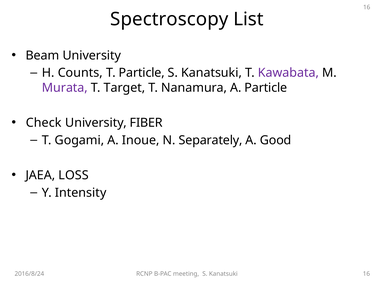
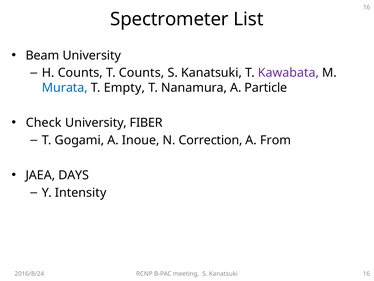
Spectroscopy: Spectroscopy -> Spectrometer (169, 19)
T Particle: Particle -> Counts (142, 73)
Murata colour: purple -> blue (65, 88)
Target: Target -> Empty (124, 88)
Separately: Separately -> Correction (211, 140)
Good: Good -> From (276, 140)
LOSS: LOSS -> DAYS (74, 175)
